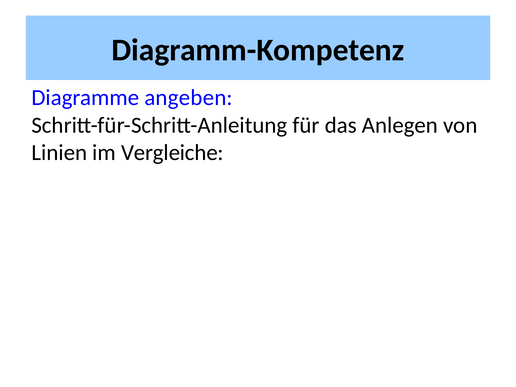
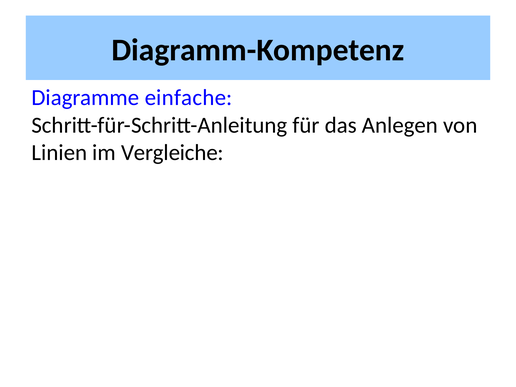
angeben: angeben -> einfache (189, 98)
